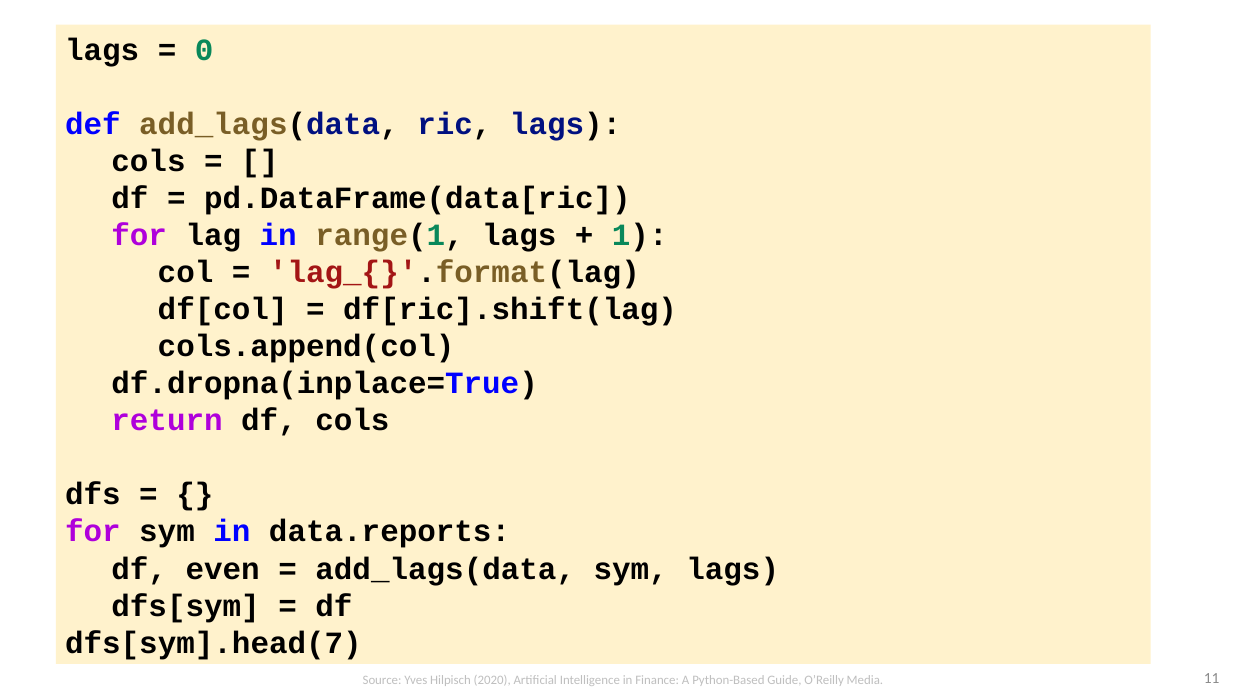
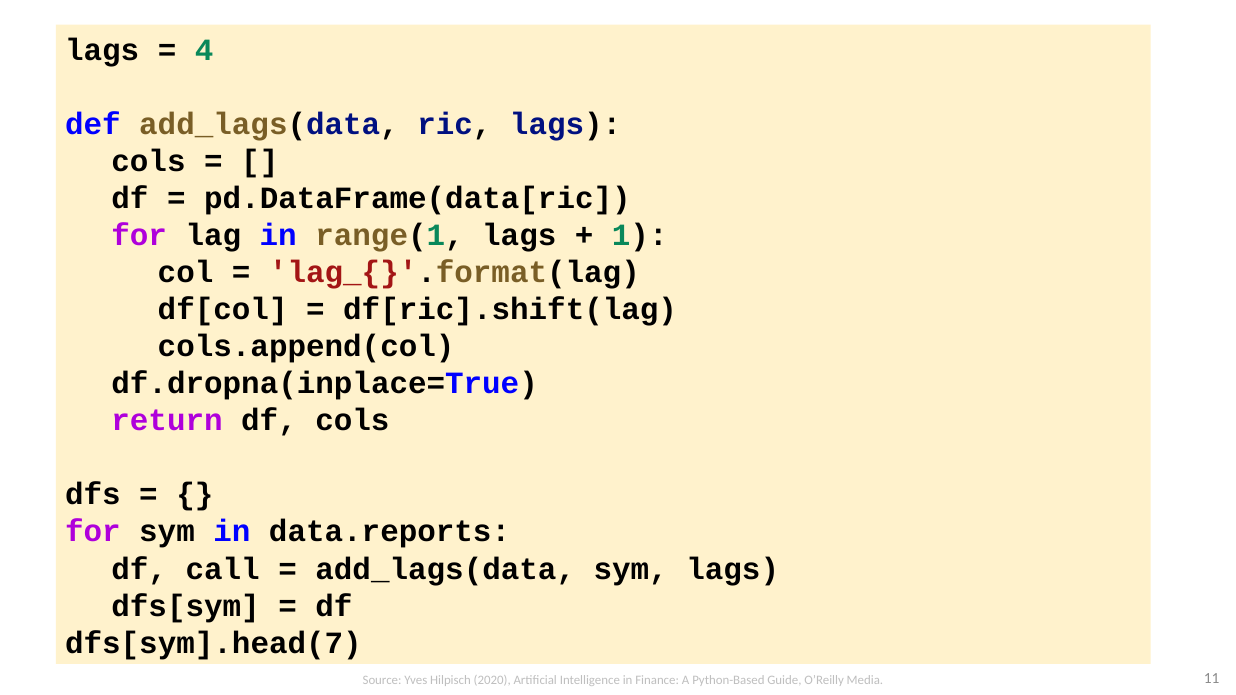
0: 0 -> 4 (204, 50)
even: even -> call (223, 569)
